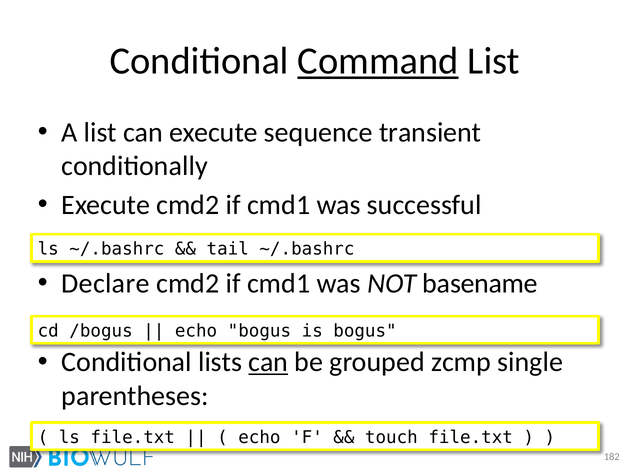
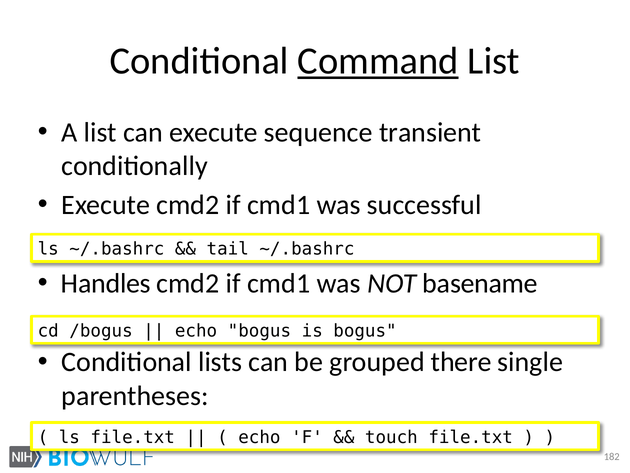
Declare: Declare -> Handles (106, 283)
can underline: present -> none (268, 362)
zcmp: zcmp -> there (461, 362)
